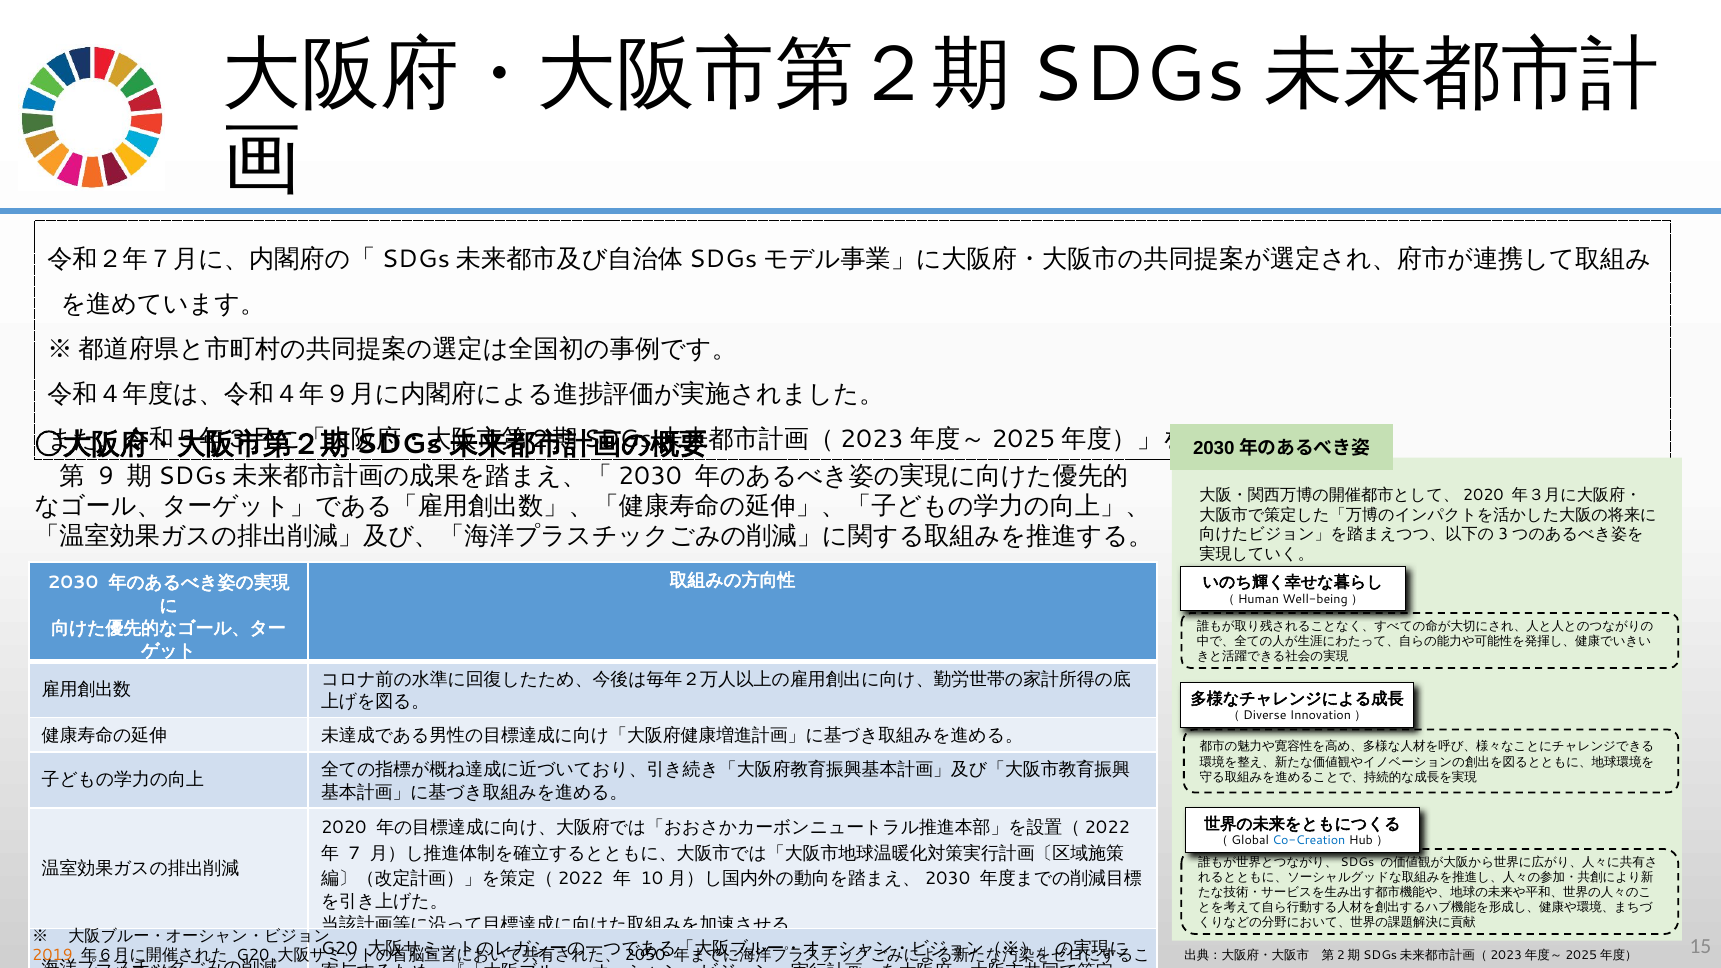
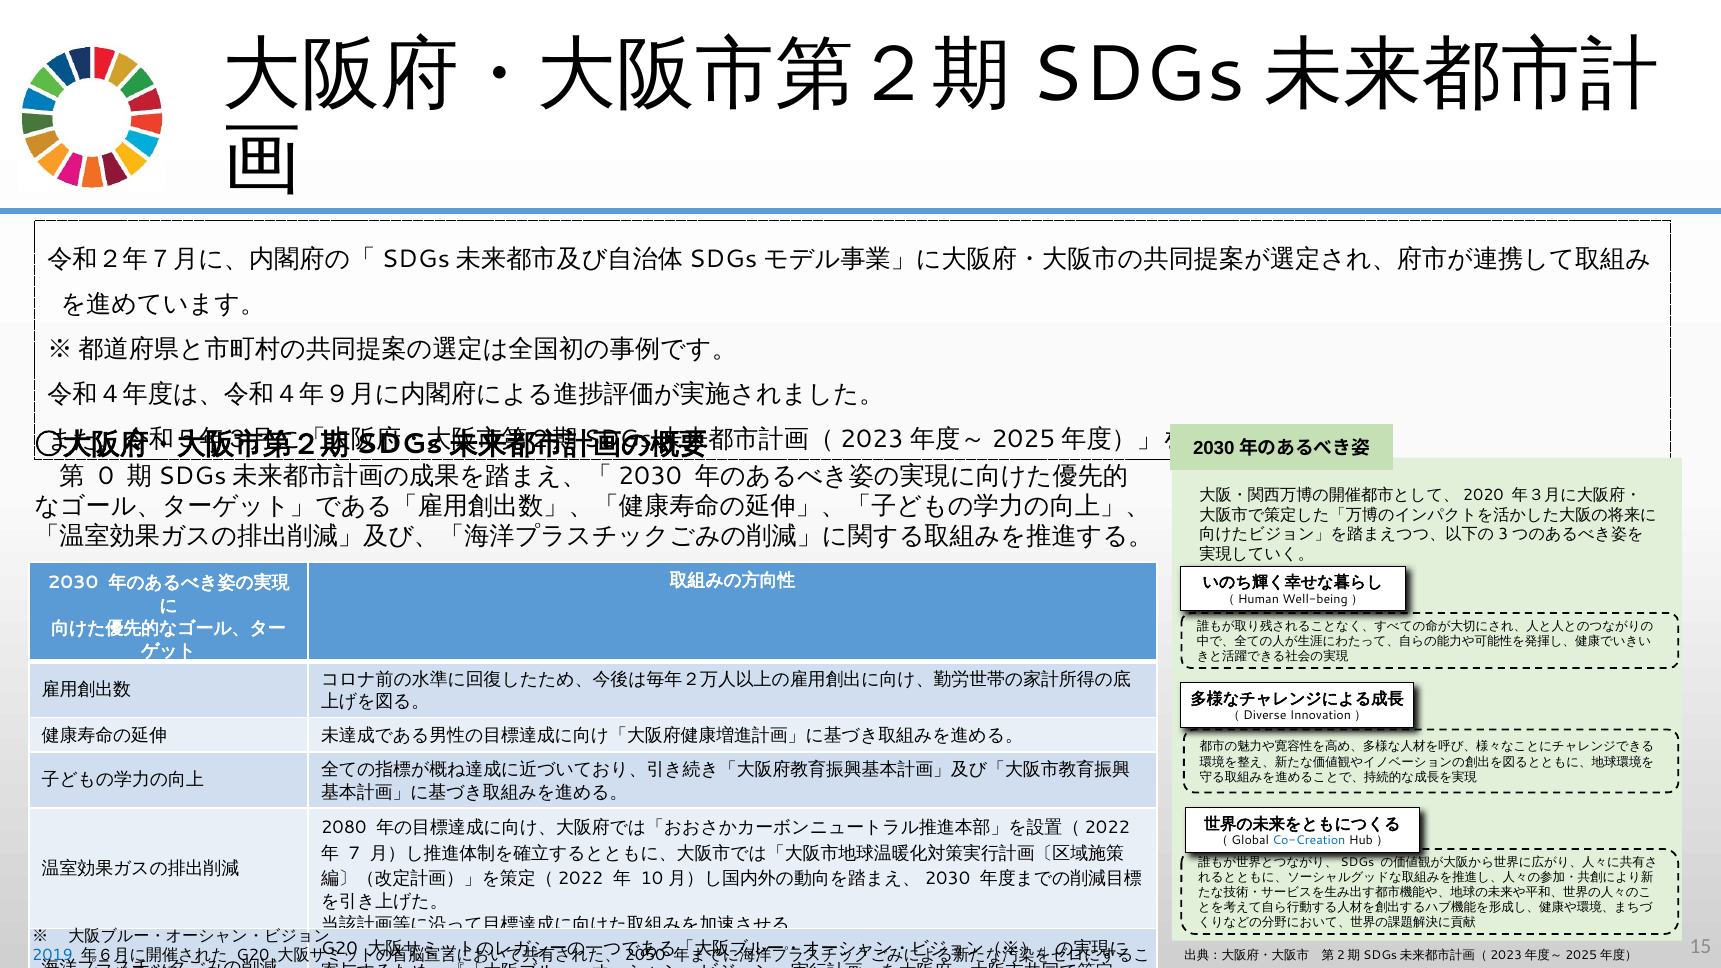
9: 9 -> 0 (106, 476)
2020: 2020 -> 2080 (344, 828)
2019 colour: orange -> blue (52, 956)
